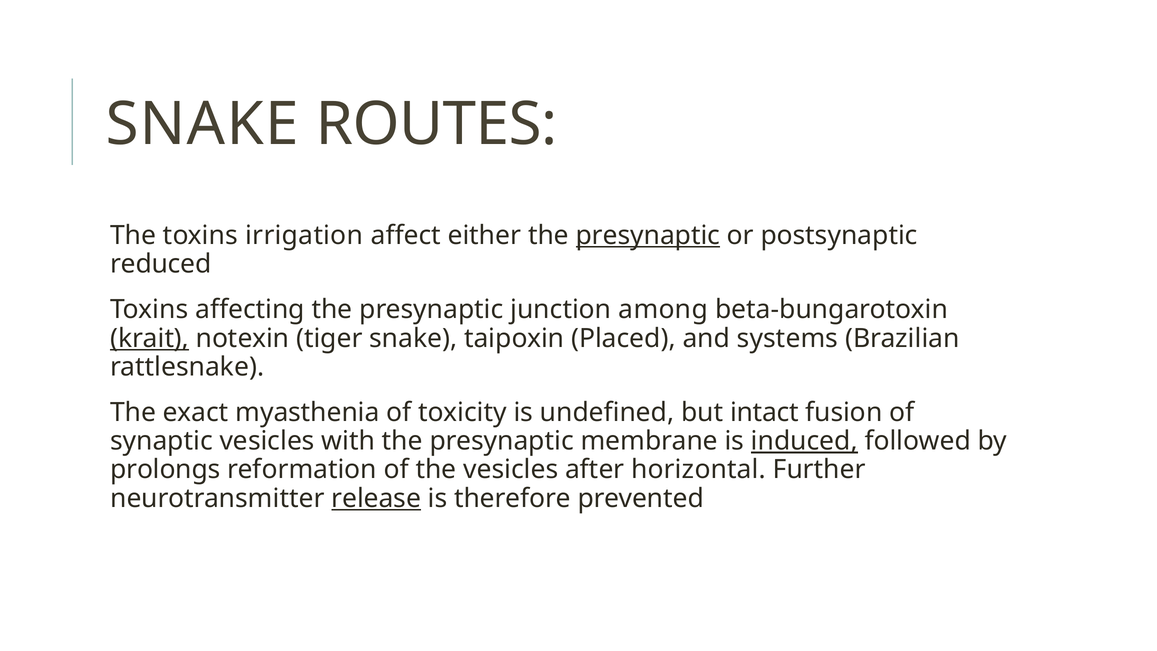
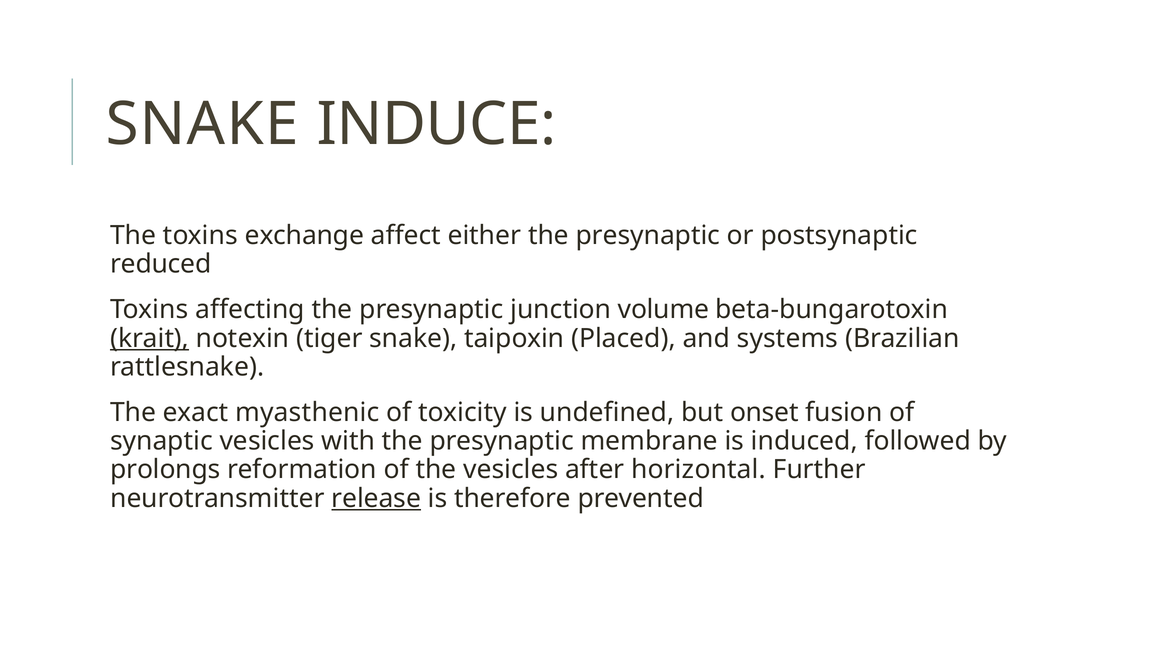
ROUTES: ROUTES -> INDUCE (436, 124)
irrigation: irrigation -> exchange (304, 235)
presynaptic underline: present -> none (648, 235)
among: among -> volume (663, 310)
myasthenia: myasthenia -> myasthenic (307, 412)
intact: intact -> onset (764, 412)
induced underline: present -> none (804, 441)
